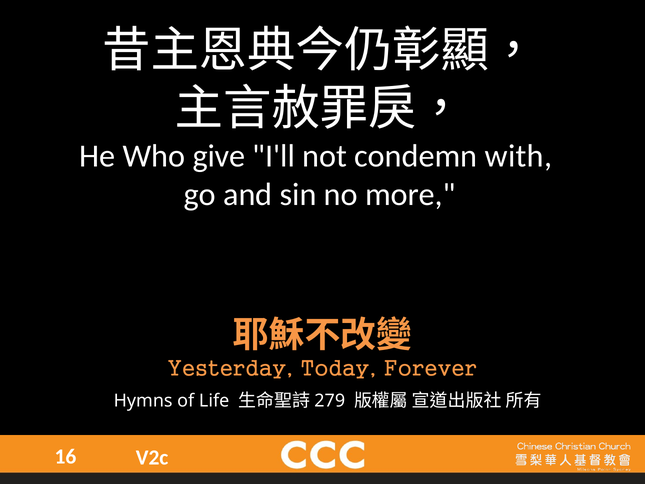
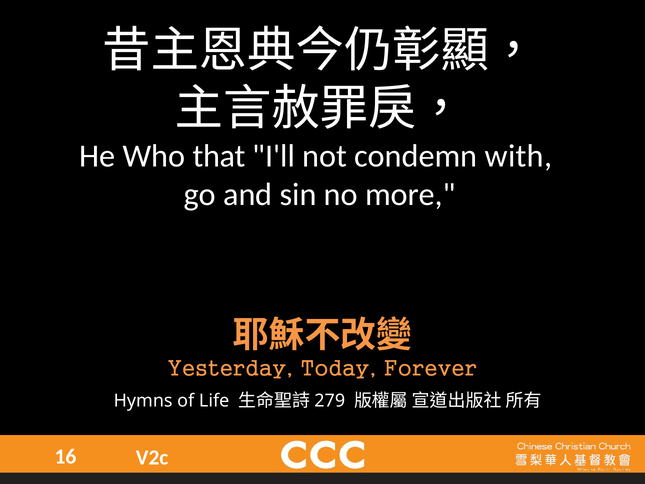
give: give -> that (219, 156)
